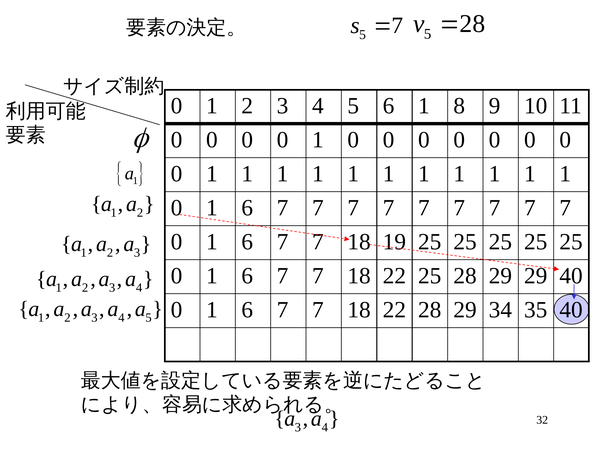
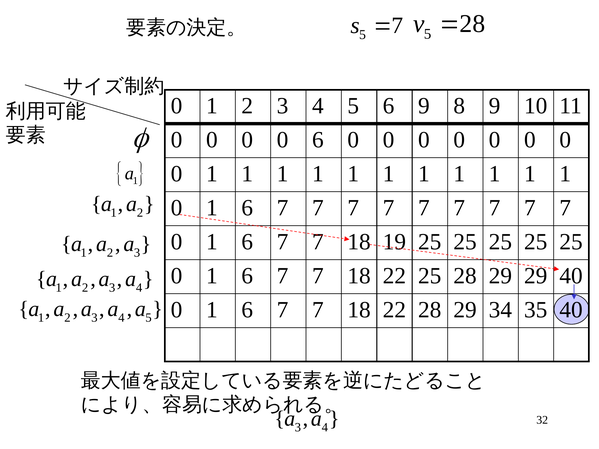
6 1: 1 -> 9 (424, 106)
1: 1 -> 6 (318, 140)
